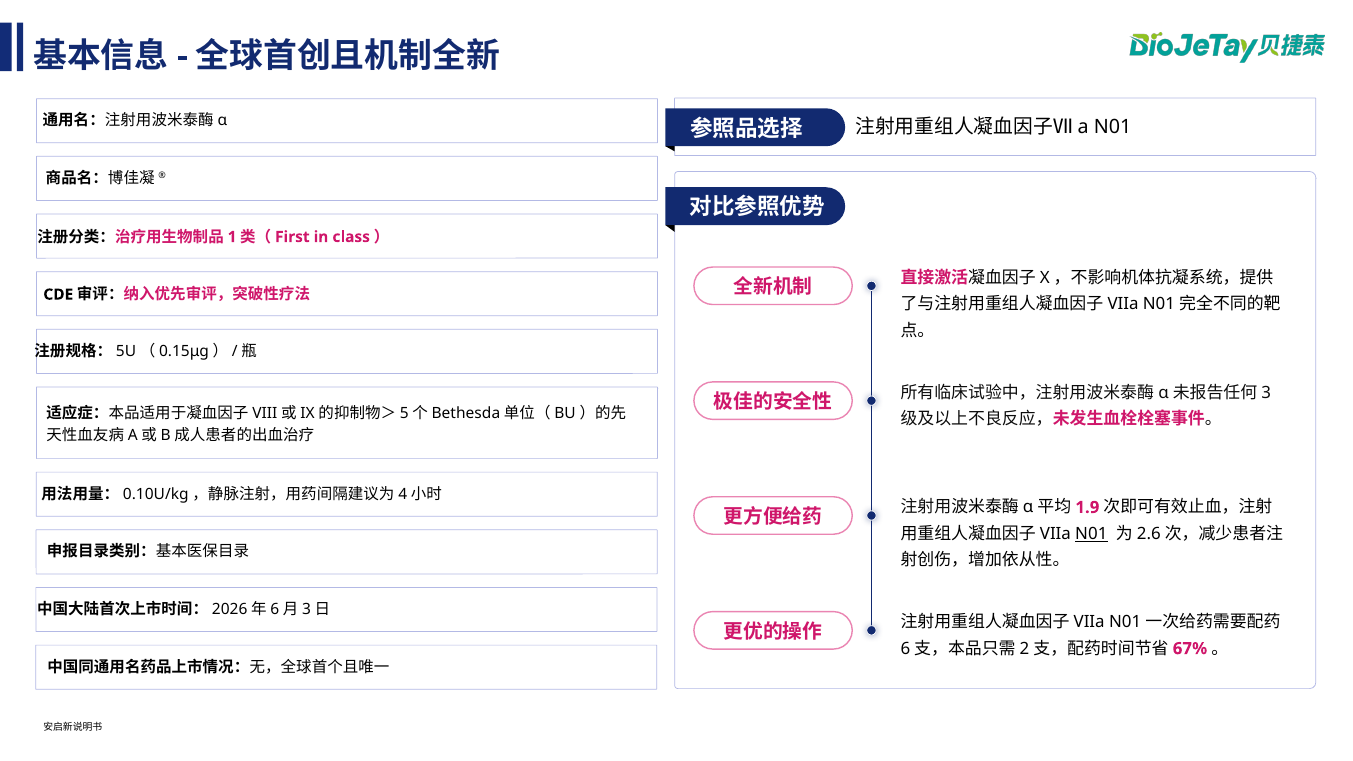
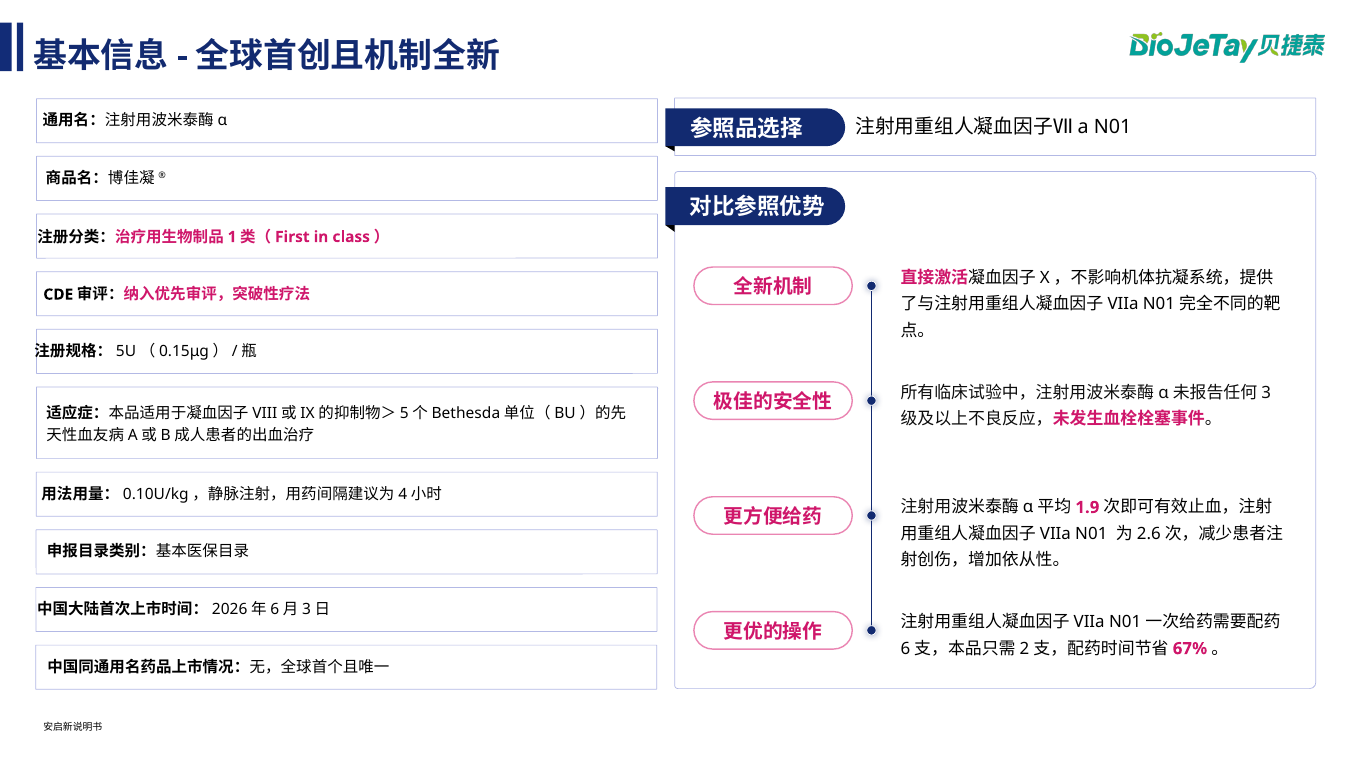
N01 underline: present -> none (1091, 534)
